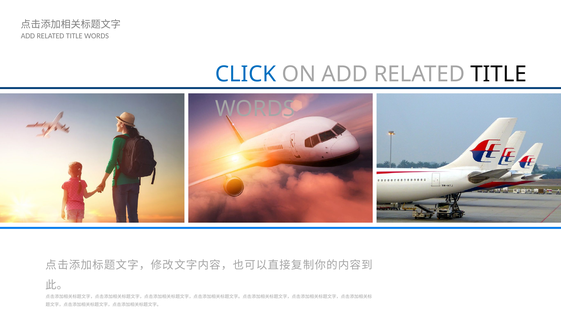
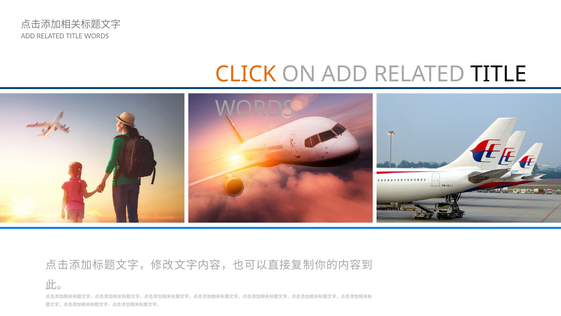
CLICK colour: blue -> orange (246, 74)
